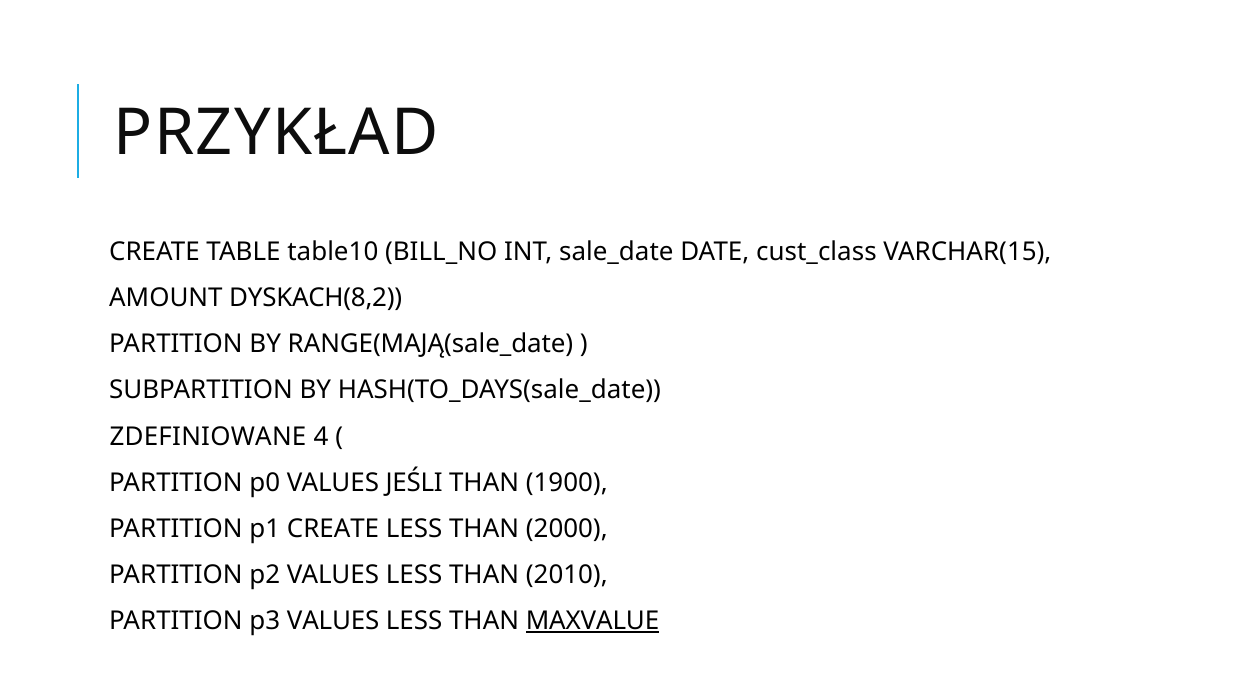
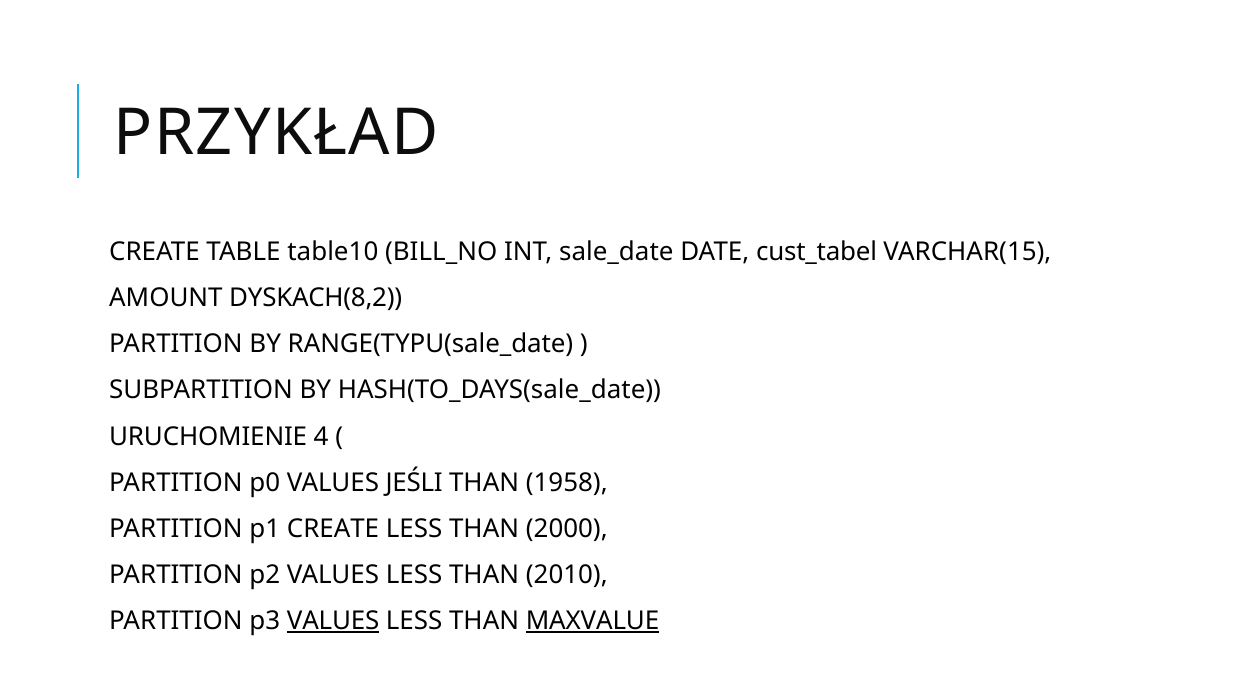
cust_class: cust_class -> cust_tabel (817, 252)
RANGE(MAJĄ(sale_date: RANGE(MAJĄ(sale_date -> RANGE(TYPU(sale_date (430, 344)
ZDEFINIOWANE: ZDEFINIOWANE -> URUCHOMIENIE (208, 436)
1900: 1900 -> 1958 (567, 482)
VALUES underline: none -> present (333, 621)
